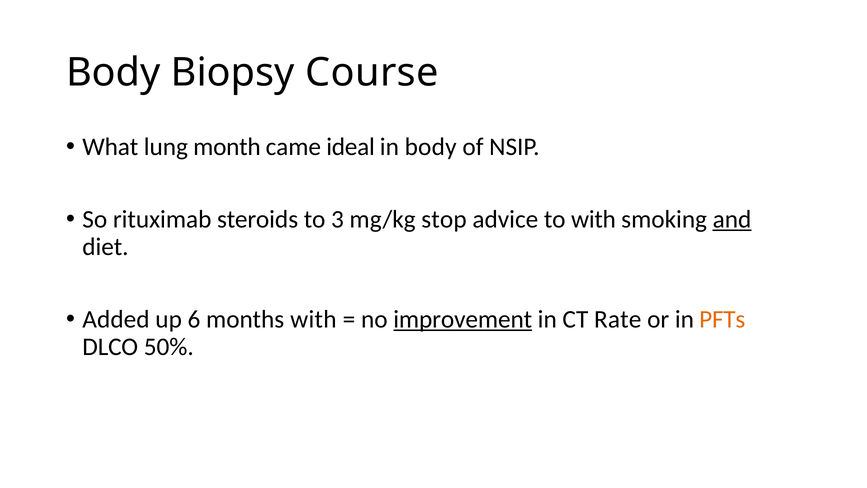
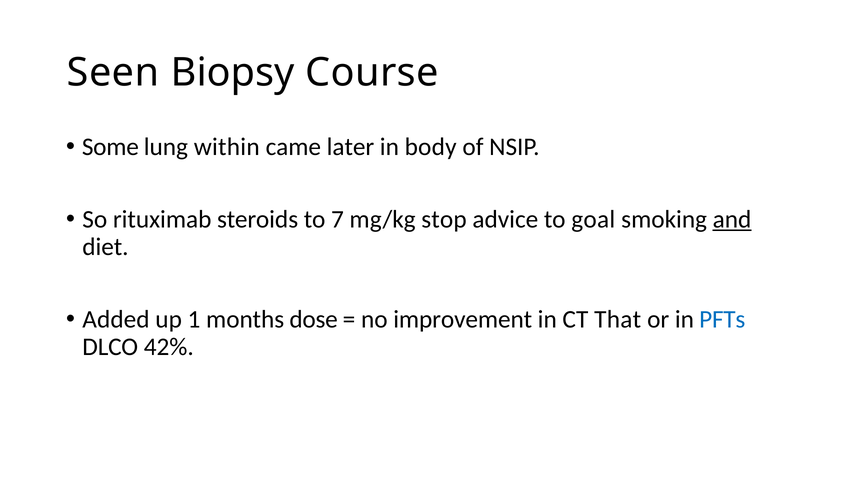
Body: Body -> Seen (113, 73)
What: What -> Some (110, 147)
month: month -> within (227, 147)
ideal: ideal -> later (350, 147)
3: 3 -> 7 (337, 219)
to with: with -> goal (593, 219)
6: 6 -> 1 (194, 319)
months with: with -> dose (314, 319)
improvement underline: present -> none (463, 319)
Rate: Rate -> That (618, 319)
PFTs colour: orange -> blue (722, 319)
50%: 50% -> 42% (169, 347)
